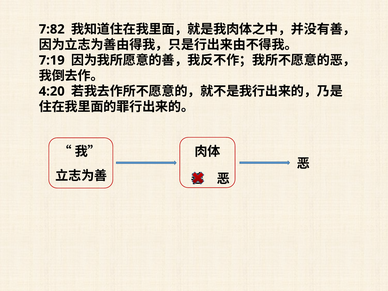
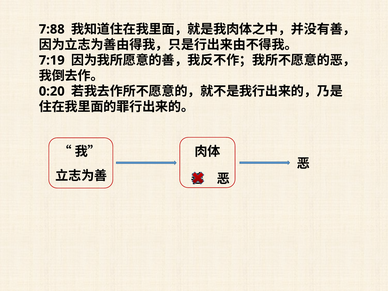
7:82: 7:82 -> 7:88 (52, 29)
4:20: 4:20 -> 0:20 (52, 91)
